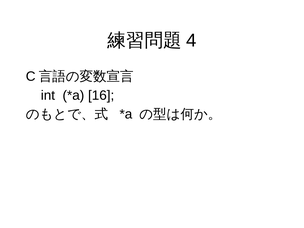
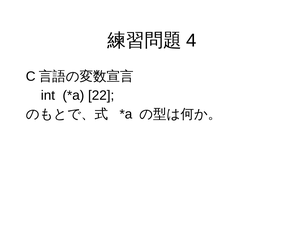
16: 16 -> 22 (101, 95)
